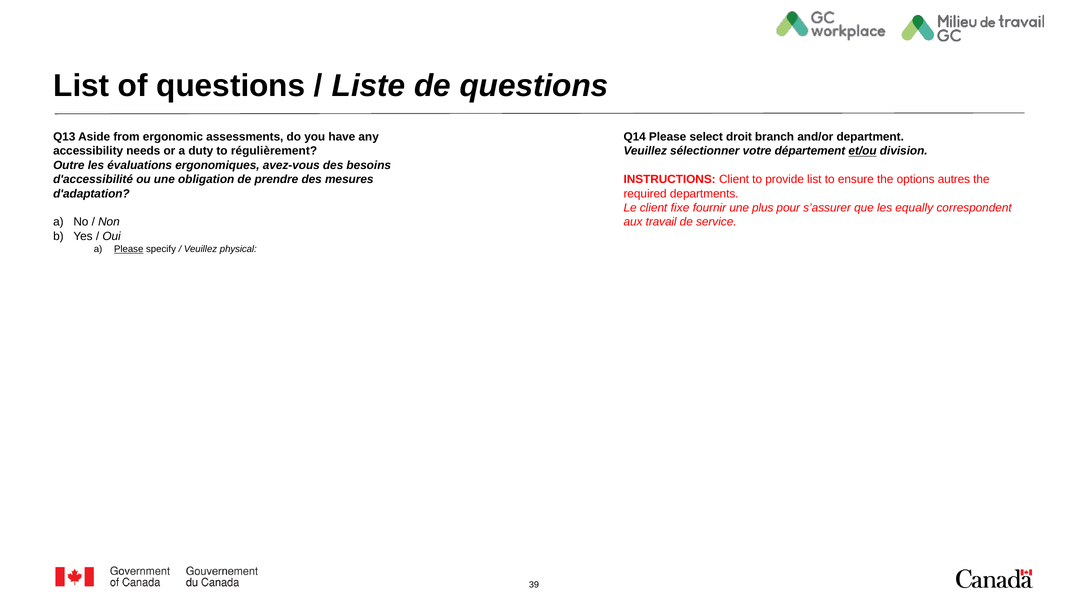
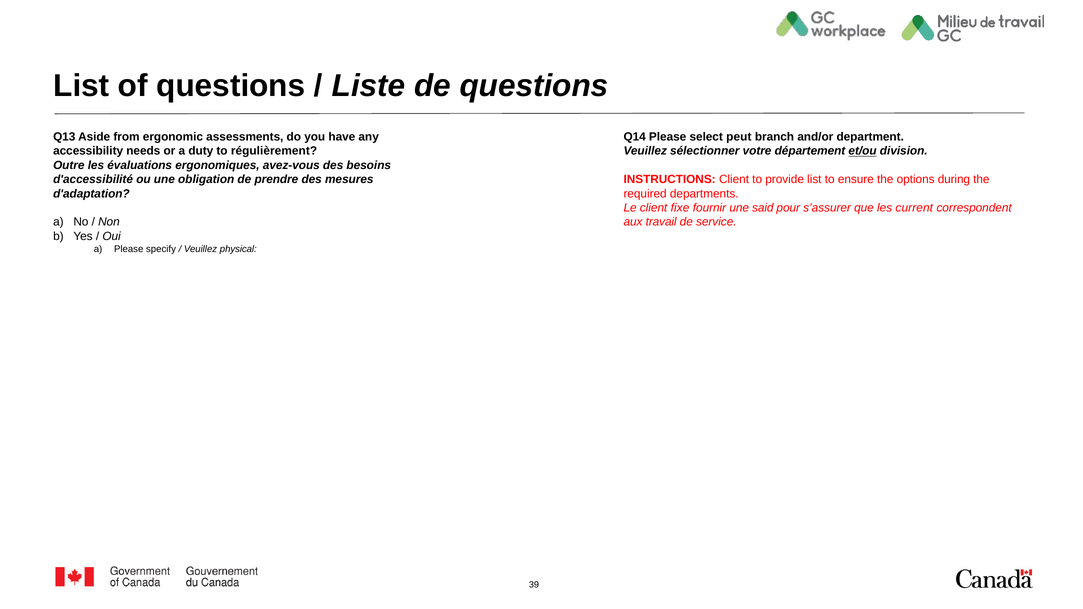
droit: droit -> peut (739, 137)
autres: autres -> during (954, 180)
plus: plus -> said (763, 208)
equally: equally -> current (914, 208)
Please underline: present -> none (129, 249)
